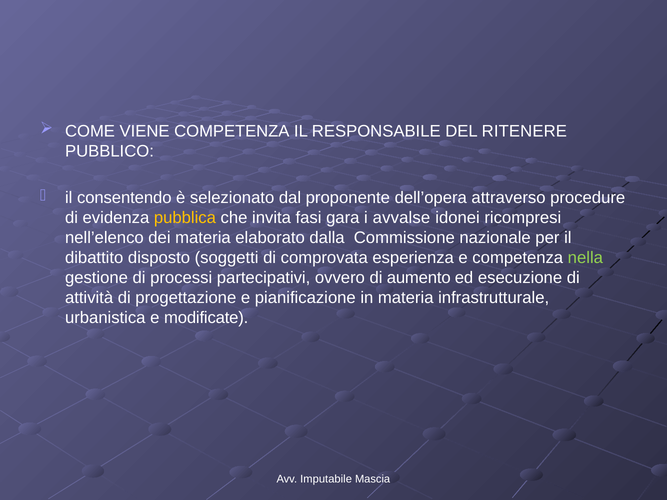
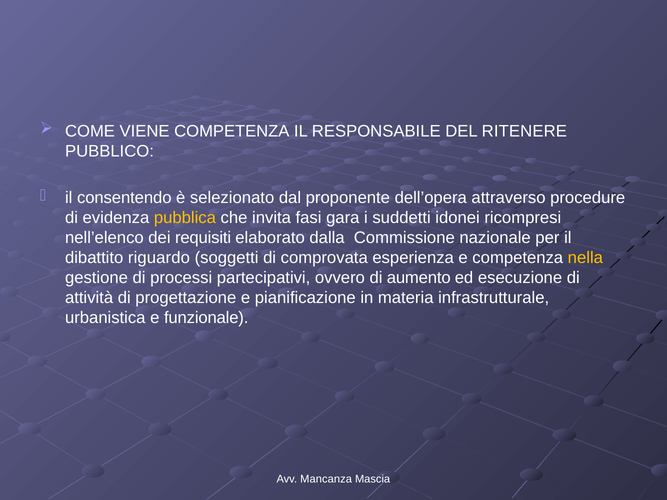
avvalse: avvalse -> suddetti (402, 218)
dei materia: materia -> requisiti (203, 238)
disposto: disposto -> riguardo (159, 258)
nella colour: light green -> yellow (585, 258)
modificate: modificate -> funzionale (206, 318)
Imputabile: Imputabile -> Mancanza (326, 480)
